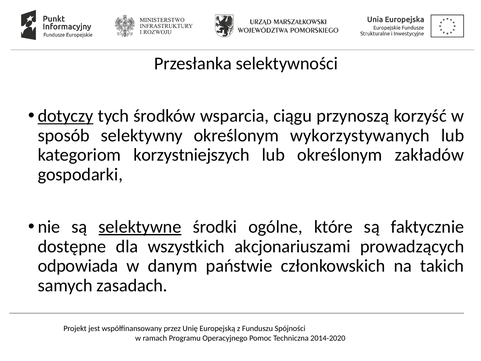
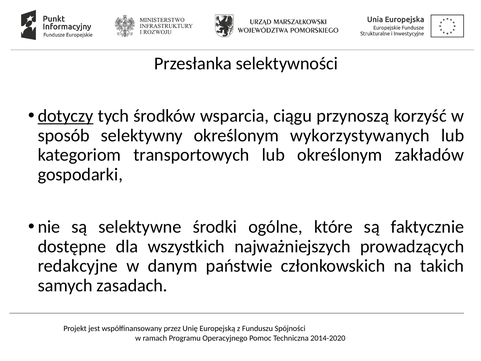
korzystniejszych: korzystniejszych -> transportowych (191, 155)
selektywne underline: present -> none (140, 227)
akcjonariuszami: akcjonariuszami -> najważniejszych (292, 246)
odpowiada: odpowiada -> redakcyjne (78, 266)
